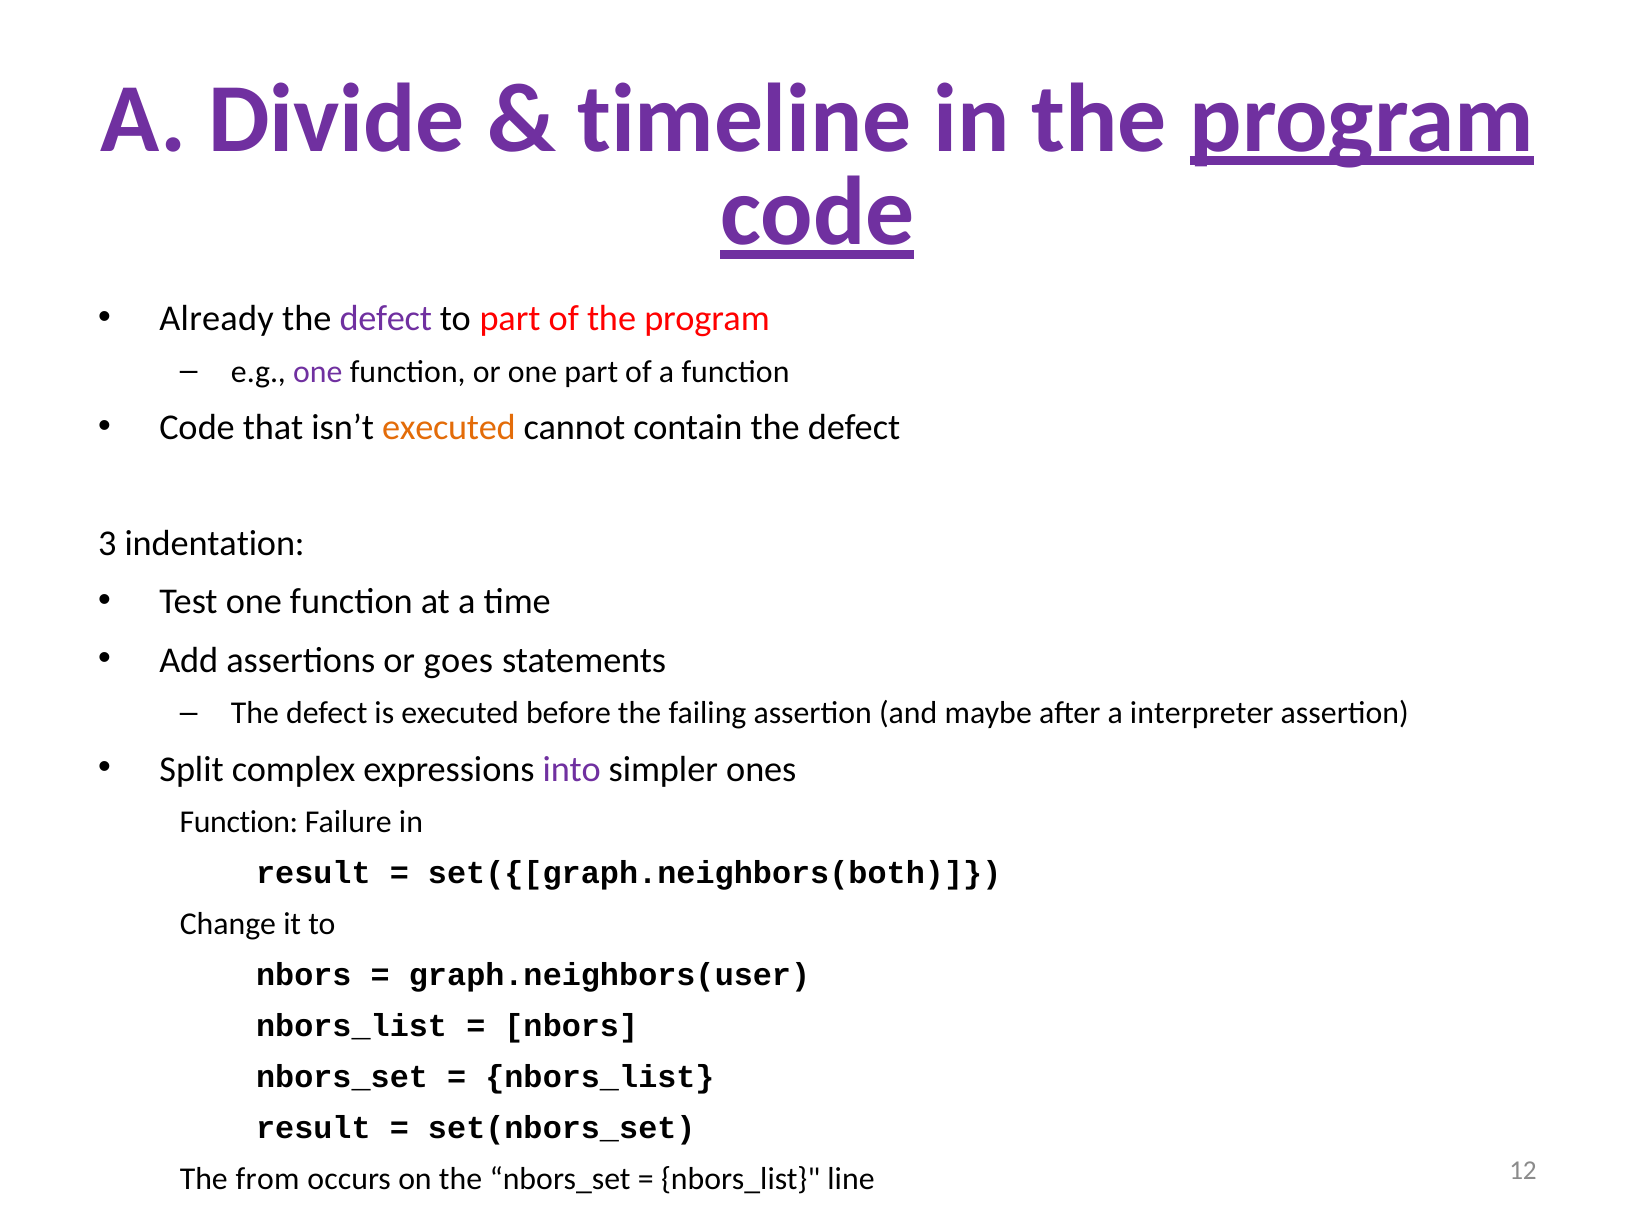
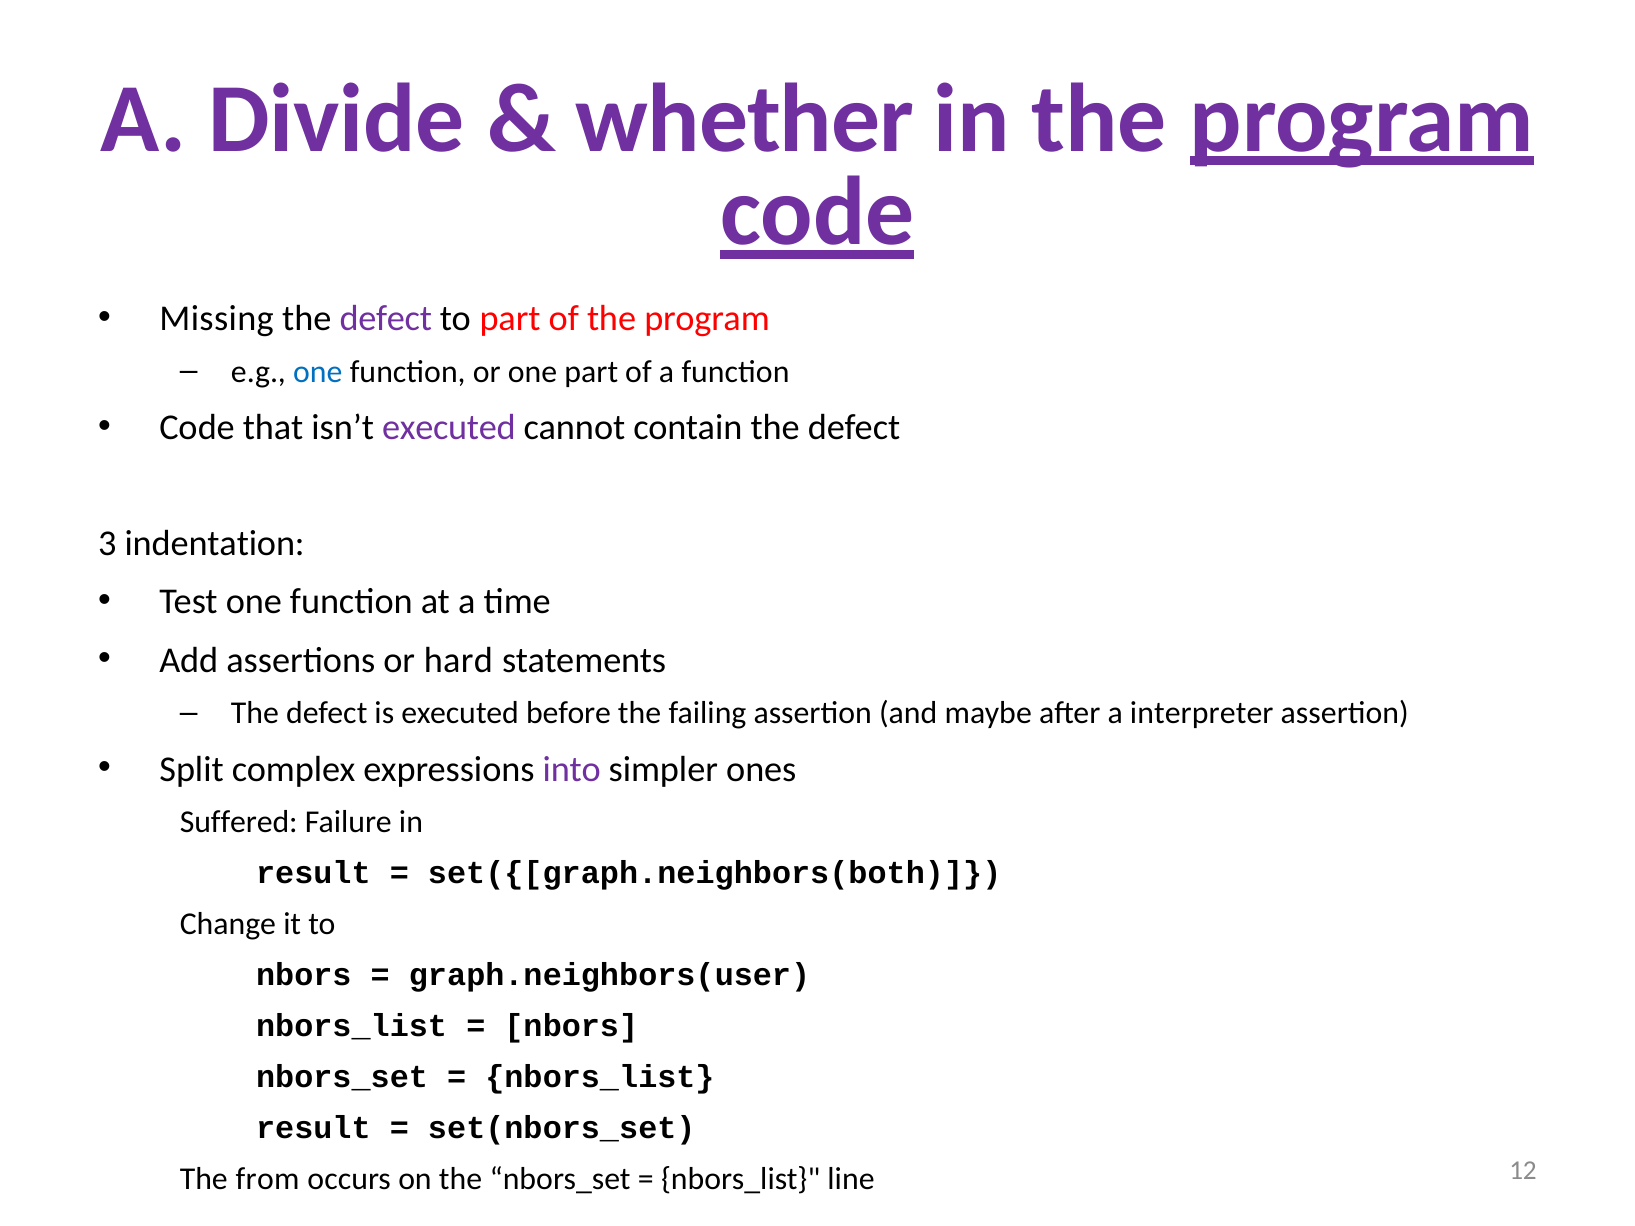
timeline: timeline -> whether (745, 119)
Already: Already -> Missing (217, 319)
one colour: purple -> blue (318, 372)
executed colour: orange -> purple (449, 428)
goes: goes -> hard (458, 660)
Function: Function -> Suffered (239, 823)
